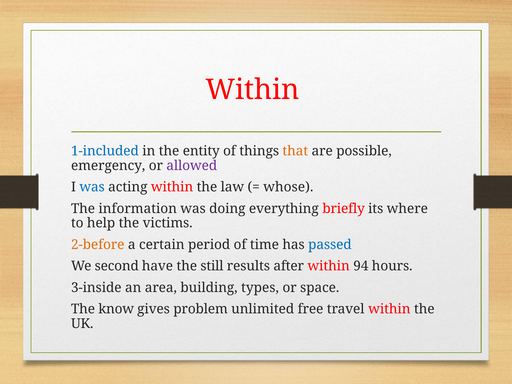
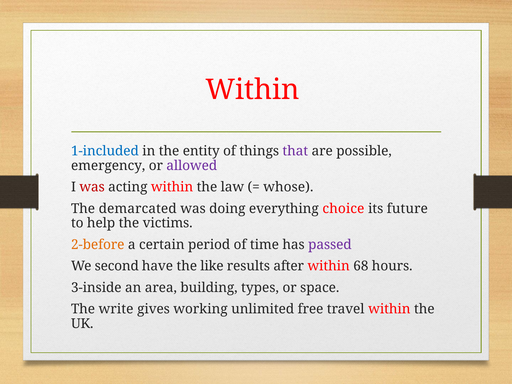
that colour: orange -> purple (295, 151)
was colour: blue -> red (92, 187)
information: information -> demarcated (138, 209)
briefly: briefly -> choice (343, 209)
where: where -> future (407, 209)
passed colour: blue -> purple (330, 245)
still: still -> like (212, 266)
94: 94 -> 68 (361, 266)
know: know -> write (116, 309)
problem: problem -> working (201, 309)
